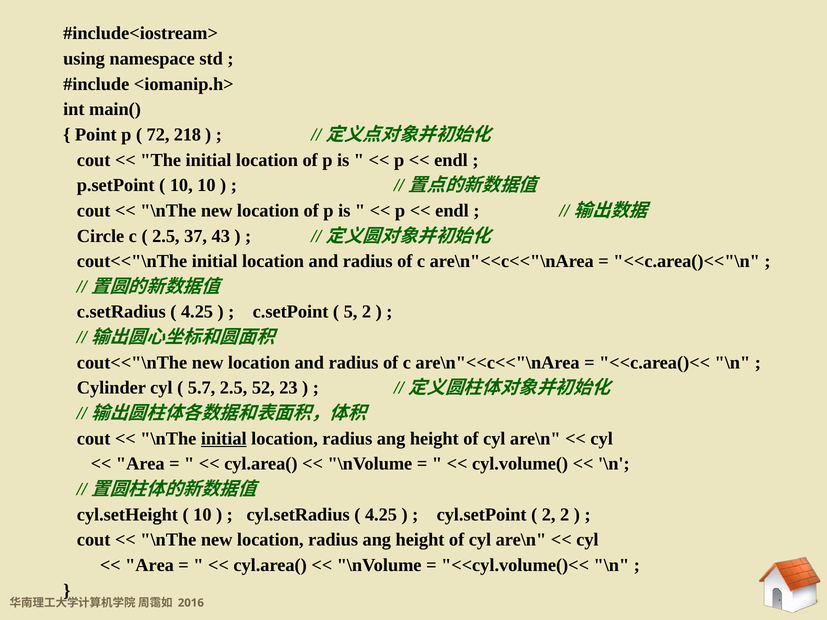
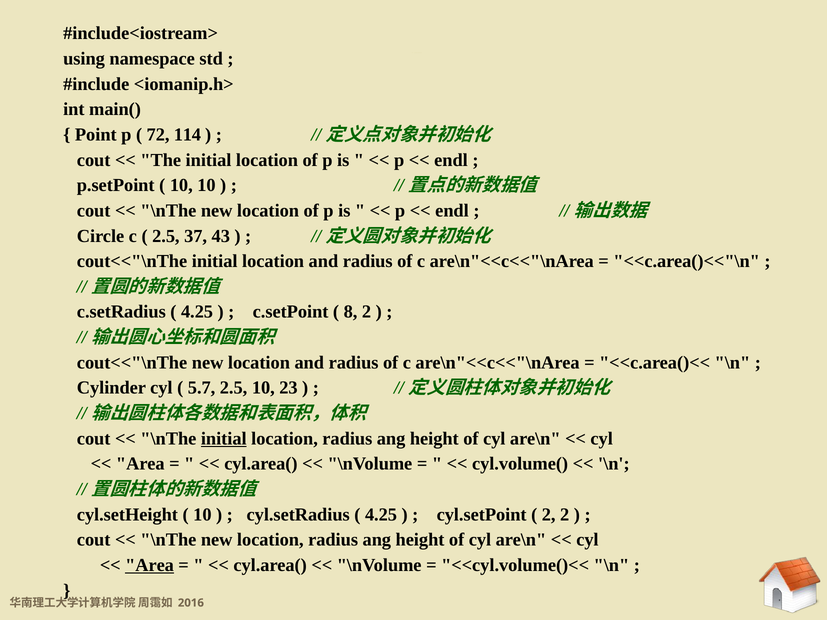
218: 218 -> 114 (187, 135)
5: 5 -> 8 (351, 312)
2.5 52: 52 -> 10 (263, 388)
Area underline: none -> present (150, 565)
